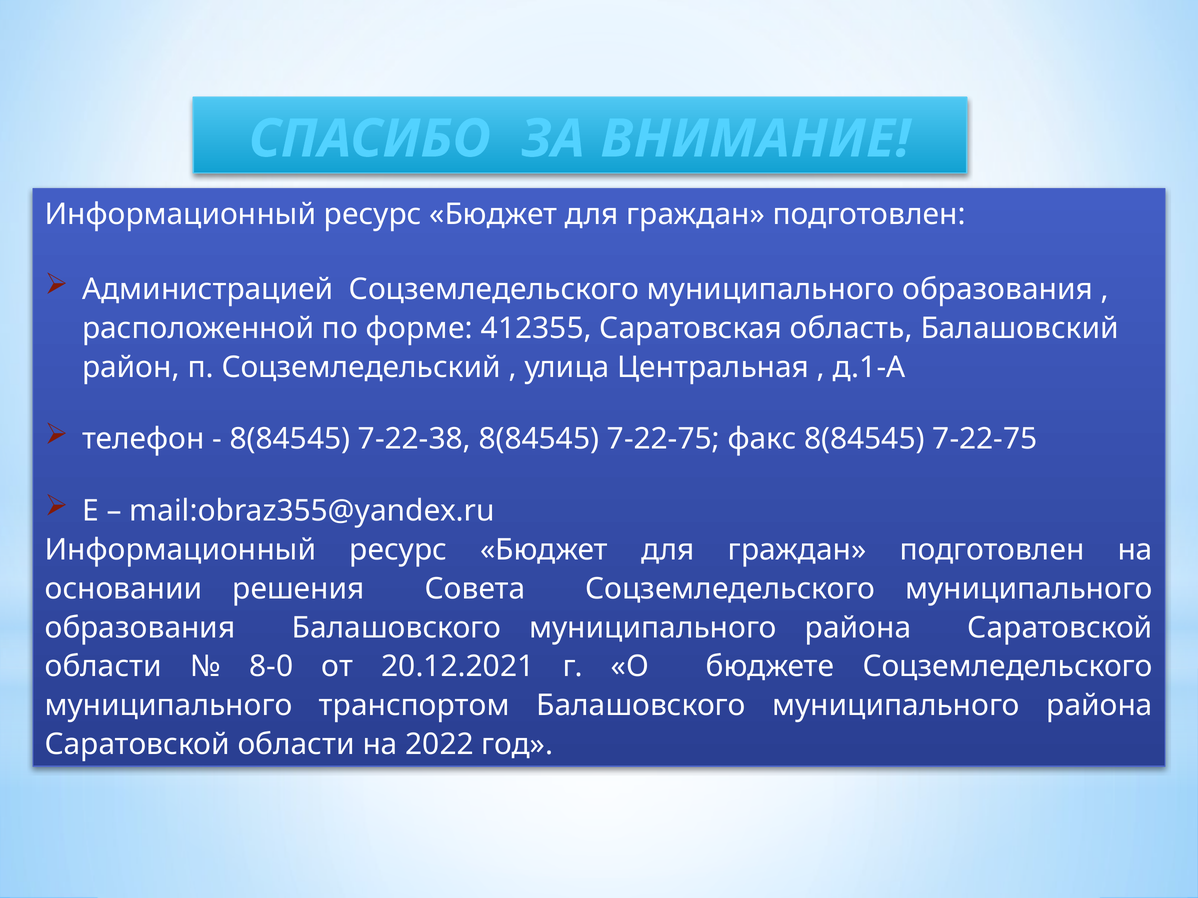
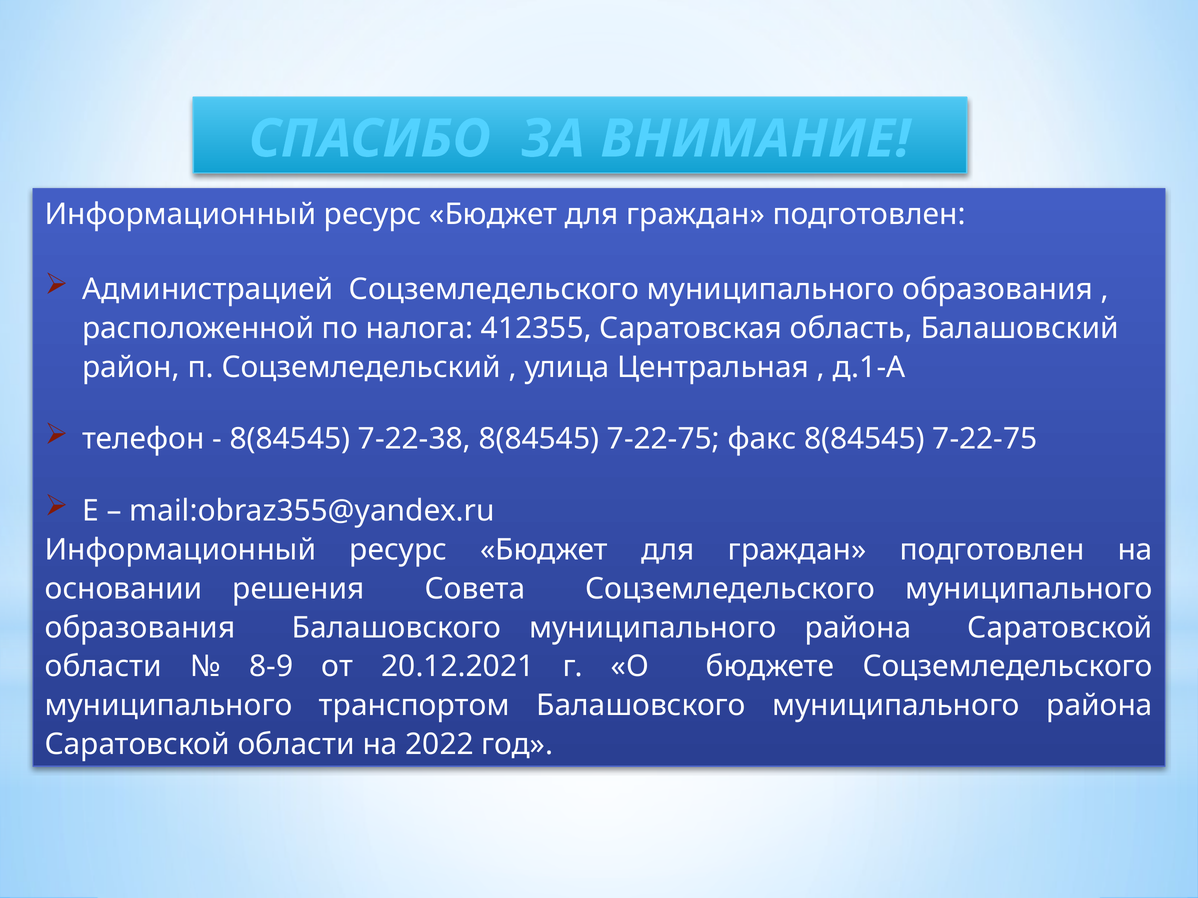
форме: форме -> налога (420, 328)
8-0: 8-0 -> 8-9 (271, 667)
